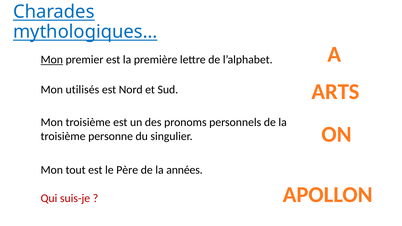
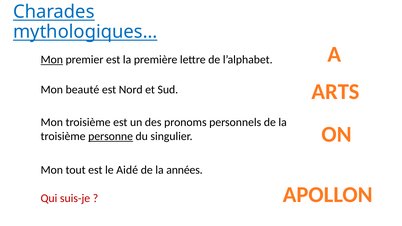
utilisés: utilisés -> beauté (82, 90)
personne underline: none -> present (111, 136)
Père: Père -> Aidé (127, 170)
